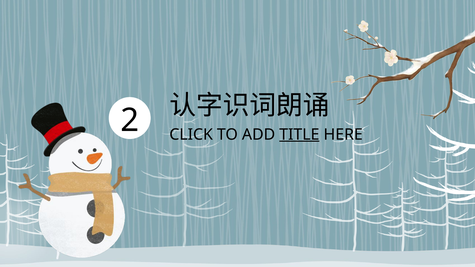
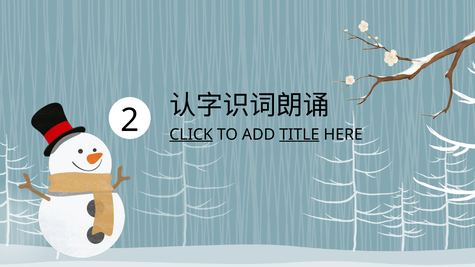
CLICK underline: none -> present (191, 135)
